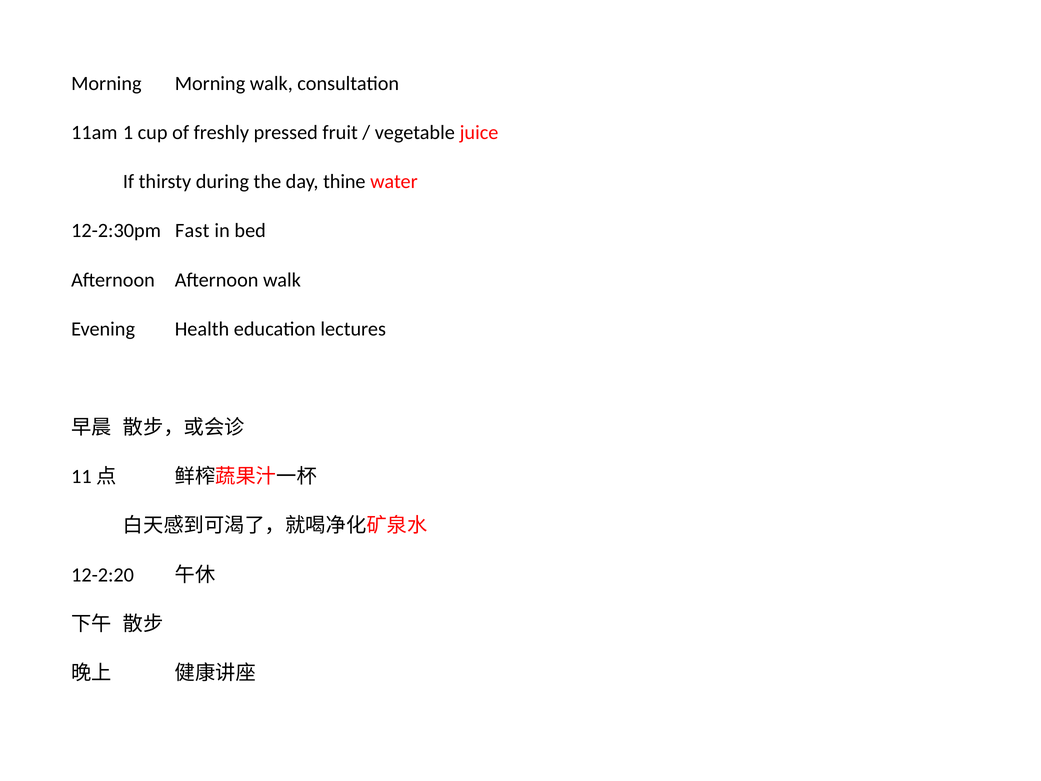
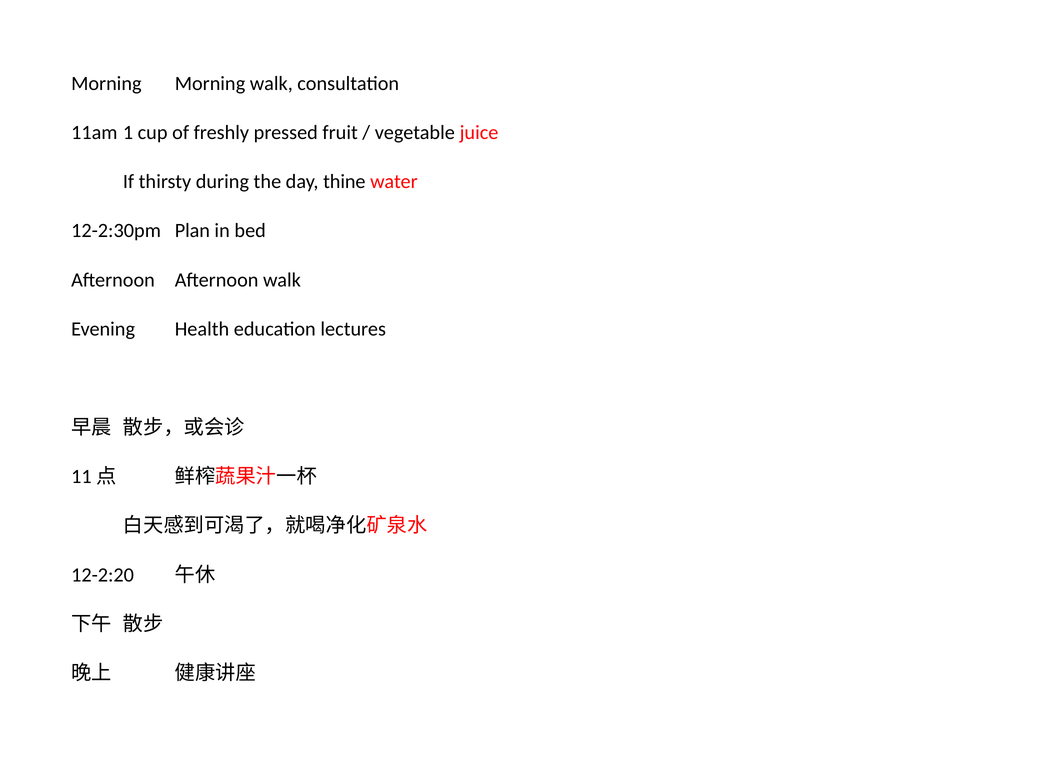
Fast: Fast -> Plan (192, 231)
